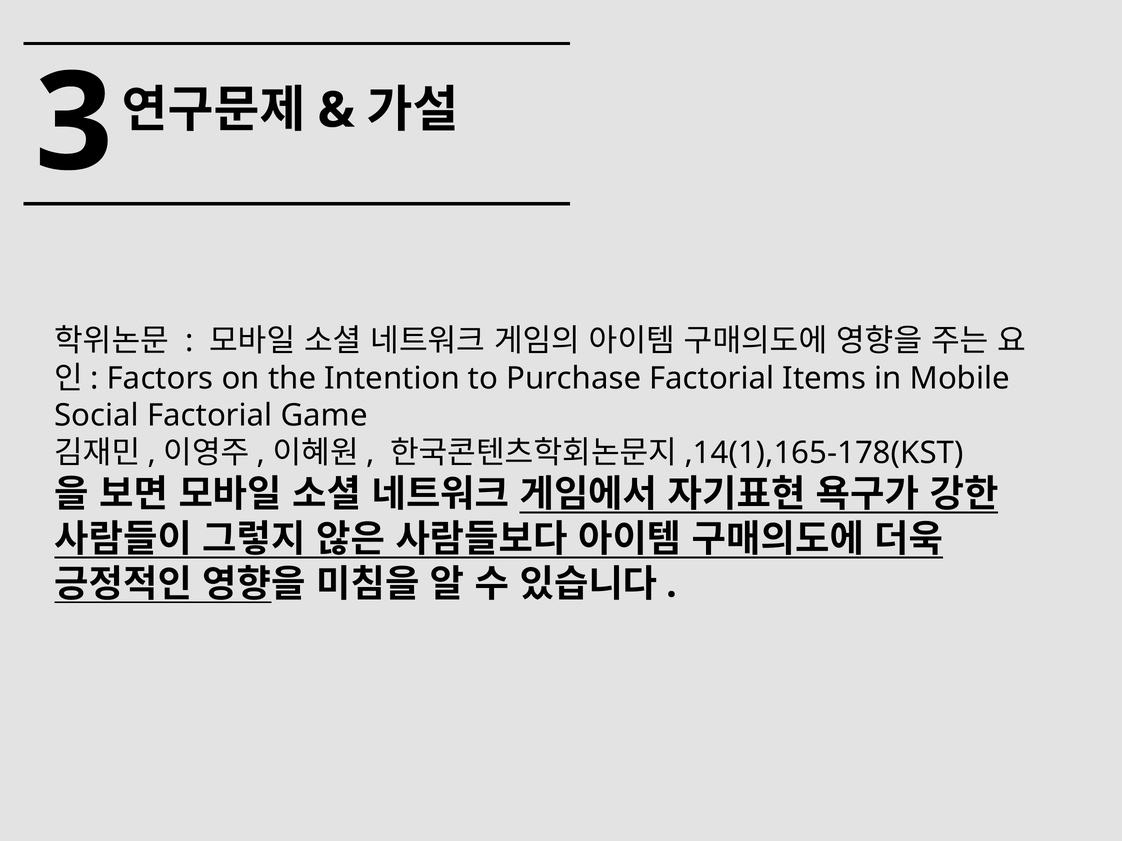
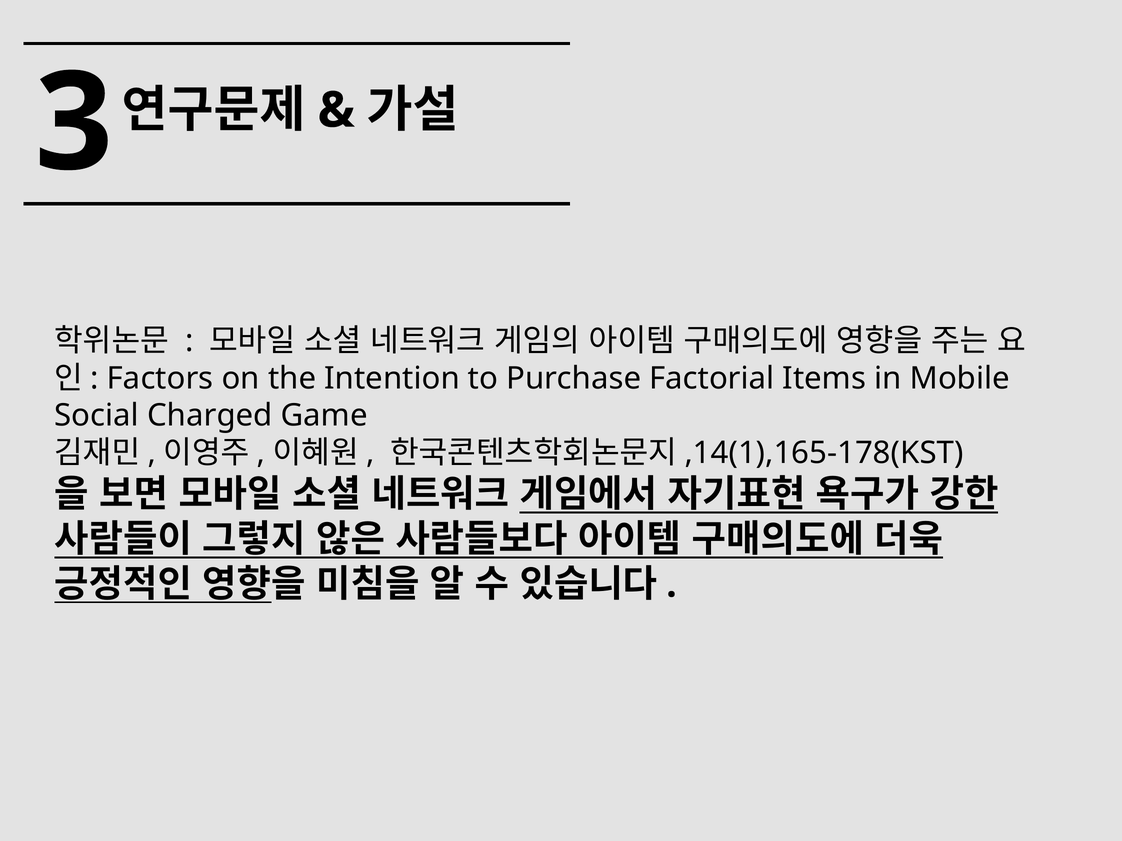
Social Factorial: Factorial -> Charged (210, 416)
